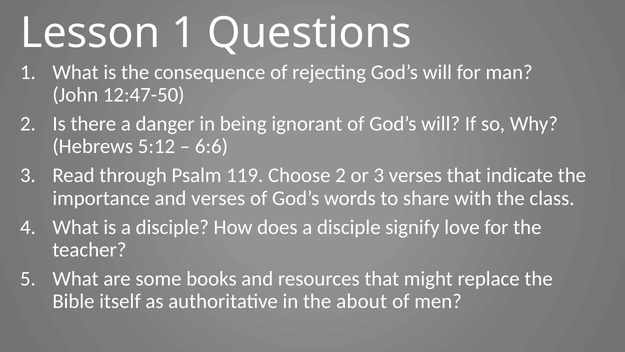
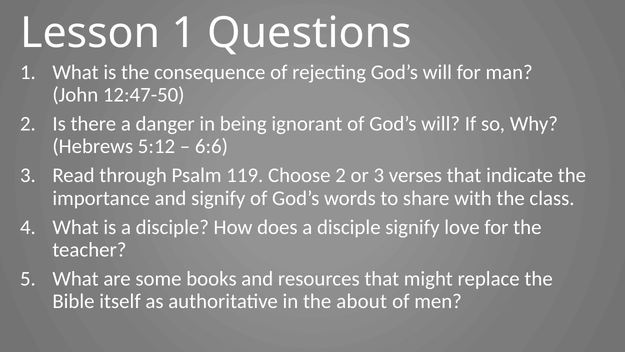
and verses: verses -> signify (218, 198)
